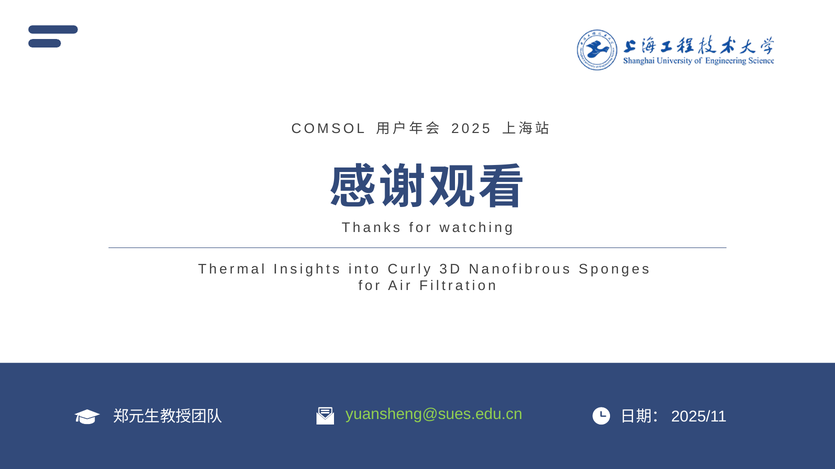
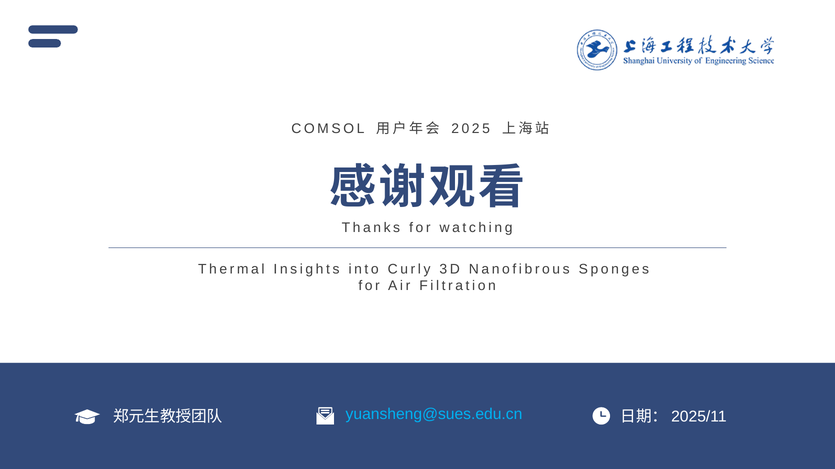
yuansheng@sues.edu.cn colour: light green -> light blue (434, 414)
